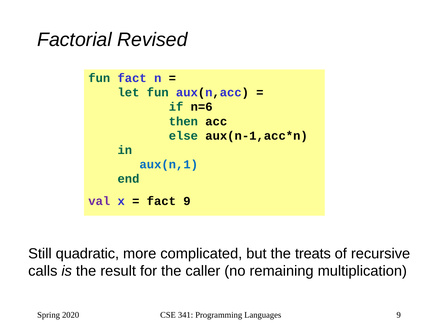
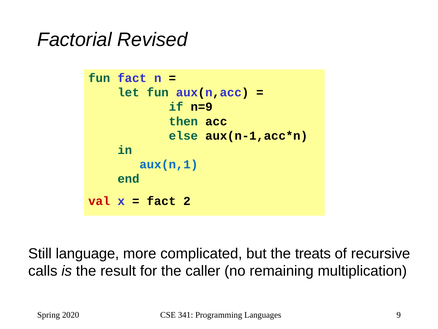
n=6: n=6 -> n=9 (202, 107)
val colour: purple -> red (99, 201)
fact 9: 9 -> 2 (187, 201)
quadratic: quadratic -> language (87, 253)
